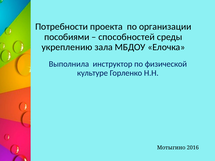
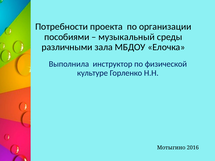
способностей: способностей -> музыкальный (127, 37)
укреплению: укреплению -> различными (67, 47)
